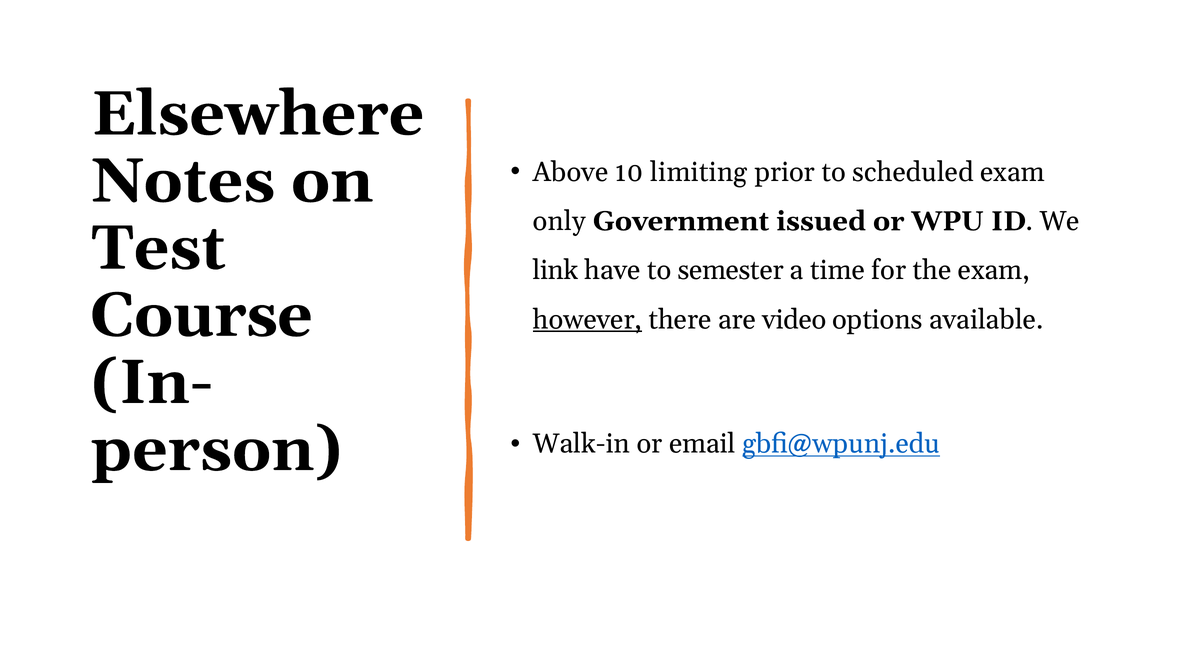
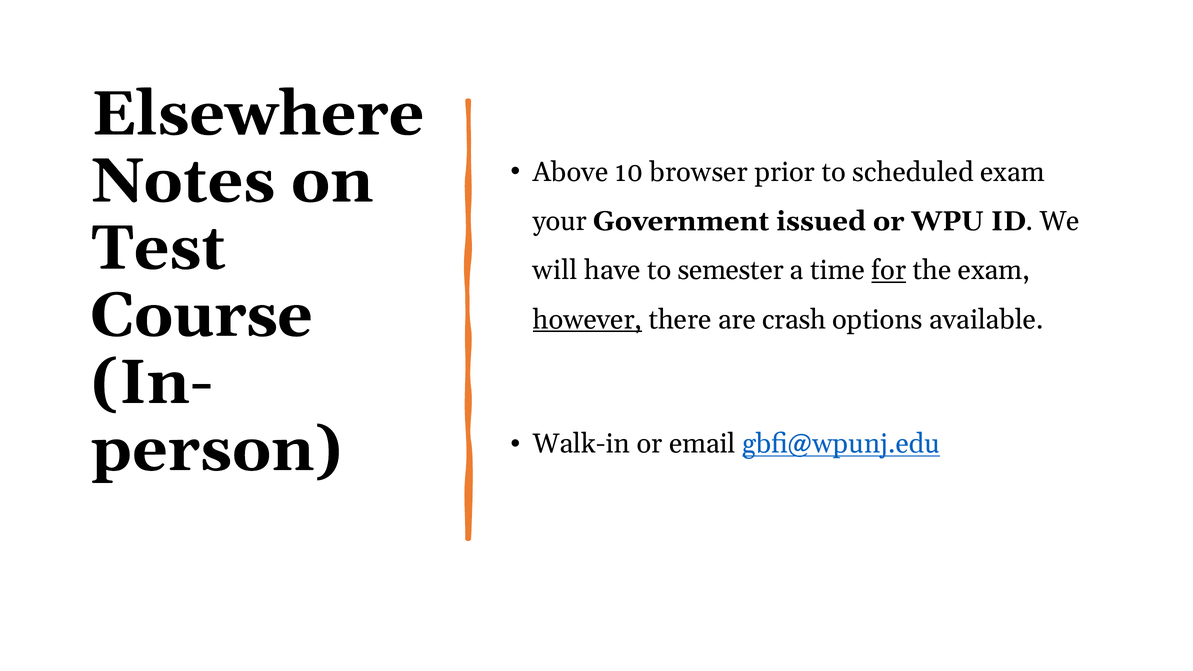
limiting: limiting -> browser (699, 172)
only: only -> your (560, 221)
link: link -> will (555, 270)
for underline: none -> present (889, 270)
video: video -> crash (794, 320)
